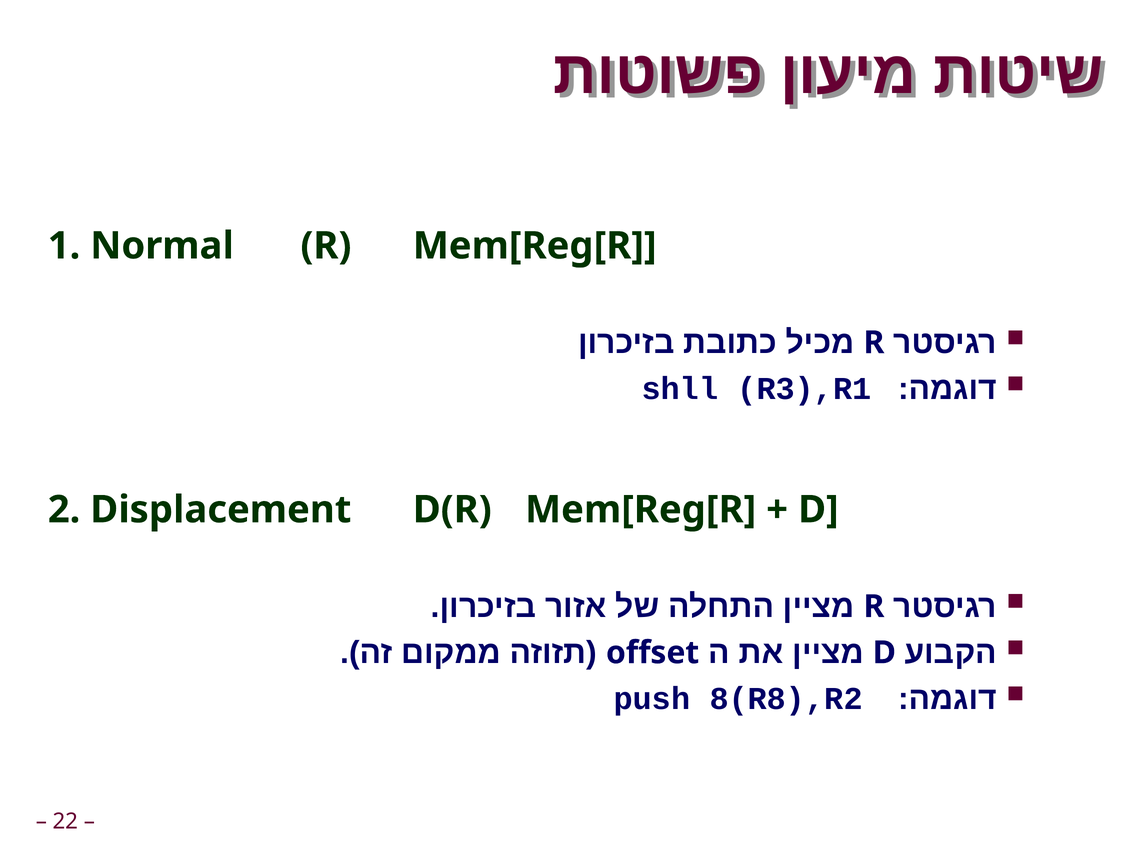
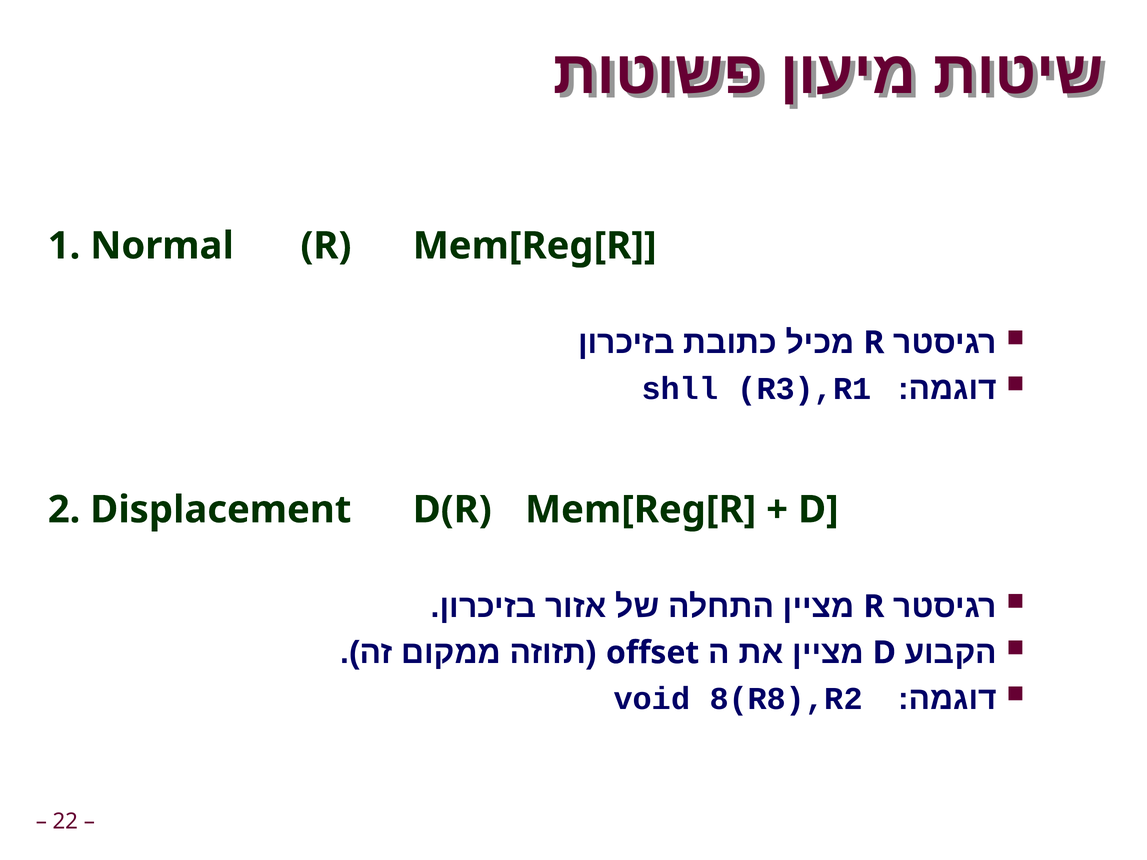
push: push -> void (652, 699)
